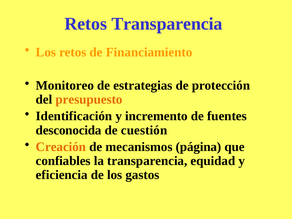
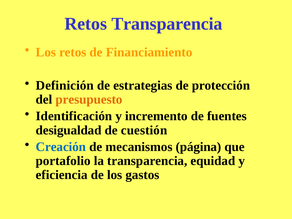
Monitoreo: Monitoreo -> Definición (65, 85)
desconocida: desconocida -> desigualdad (69, 130)
Creación colour: orange -> blue (61, 147)
confiables: confiables -> portafolio (63, 161)
